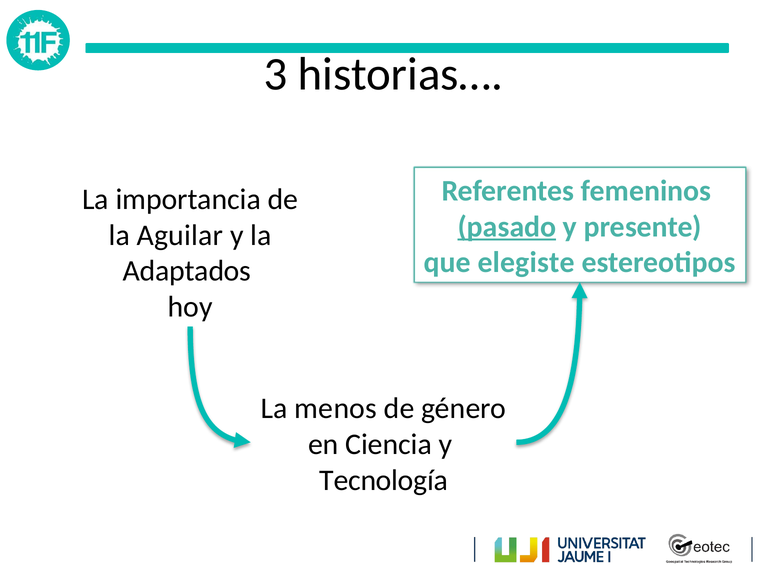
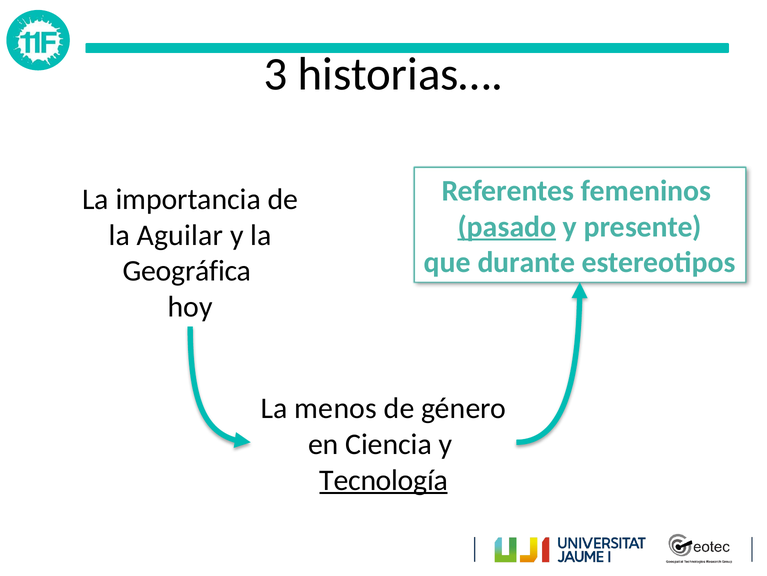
elegiste: elegiste -> durante (526, 262)
Adaptados: Adaptados -> Geográfica (187, 271)
Tecnología underline: none -> present (384, 480)
